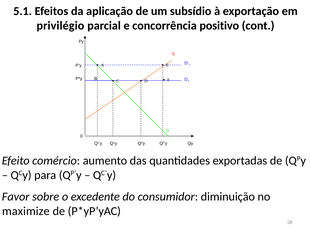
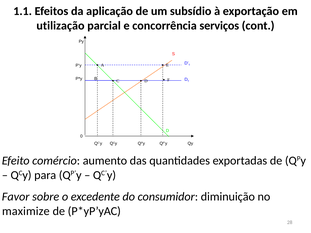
5.1: 5.1 -> 1.1 (23, 11)
privilégio: privilégio -> utilização (60, 26)
positivo: positivo -> serviços (219, 26)
